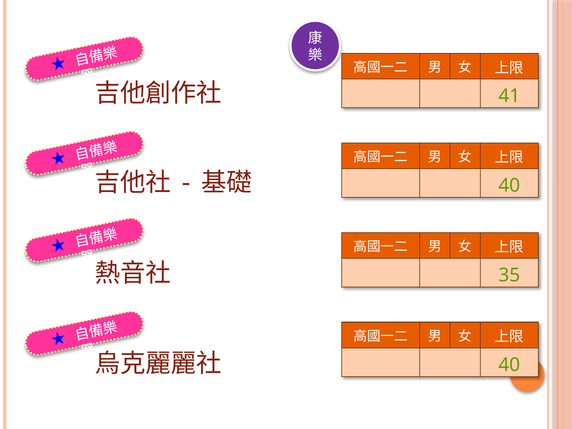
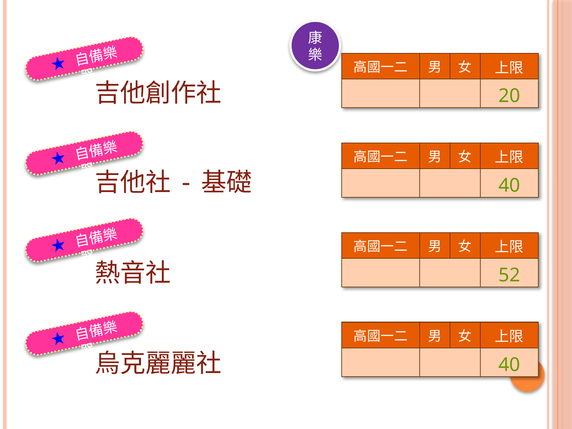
41: 41 -> 20 (509, 96)
35: 35 -> 52 (509, 275)
